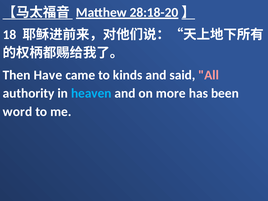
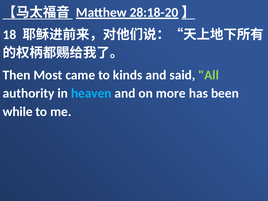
Have: Have -> Most (48, 75)
All colour: pink -> light green (209, 75)
word: word -> while (18, 112)
